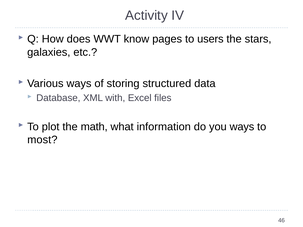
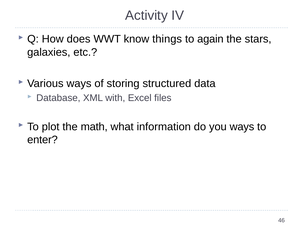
pages: pages -> things (167, 39)
users: users -> again (210, 39)
most: most -> enter (42, 140)
